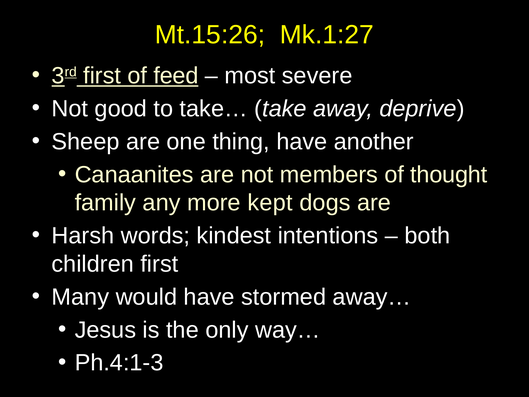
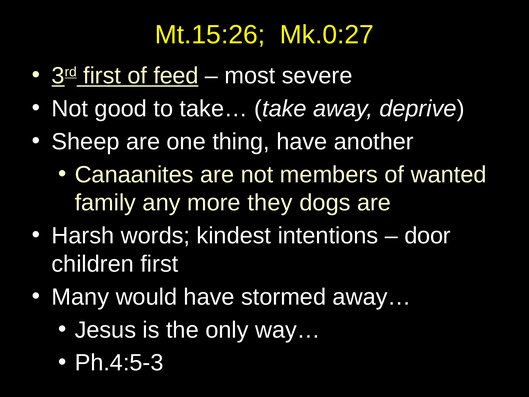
Mk.1:27: Mk.1:27 -> Mk.0:27 (327, 35)
thought: thought -> wanted (449, 174)
kept: kept -> they (270, 203)
both: both -> door (428, 236)
Ph.4:1-3: Ph.4:1-3 -> Ph.4:5-3 (119, 363)
